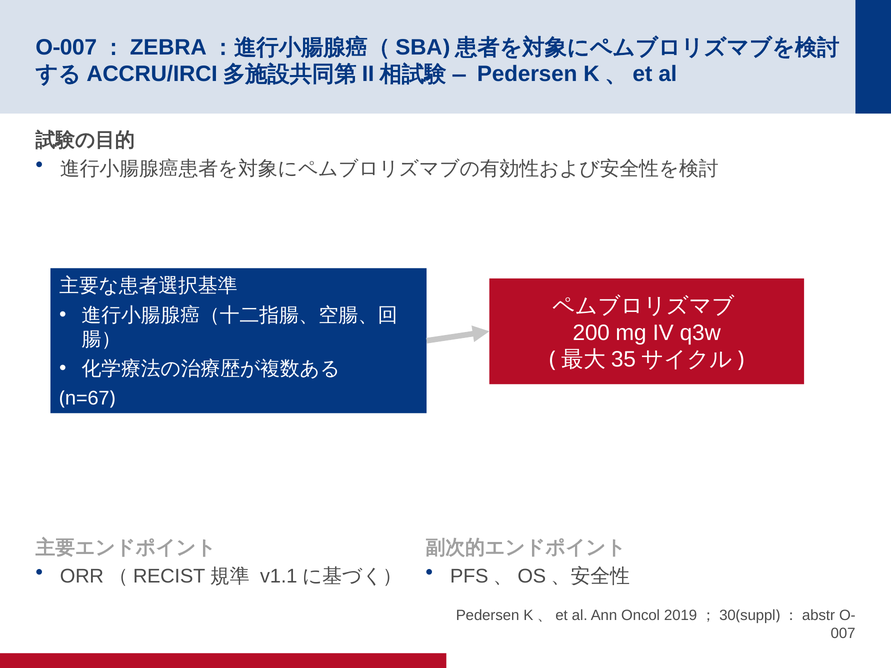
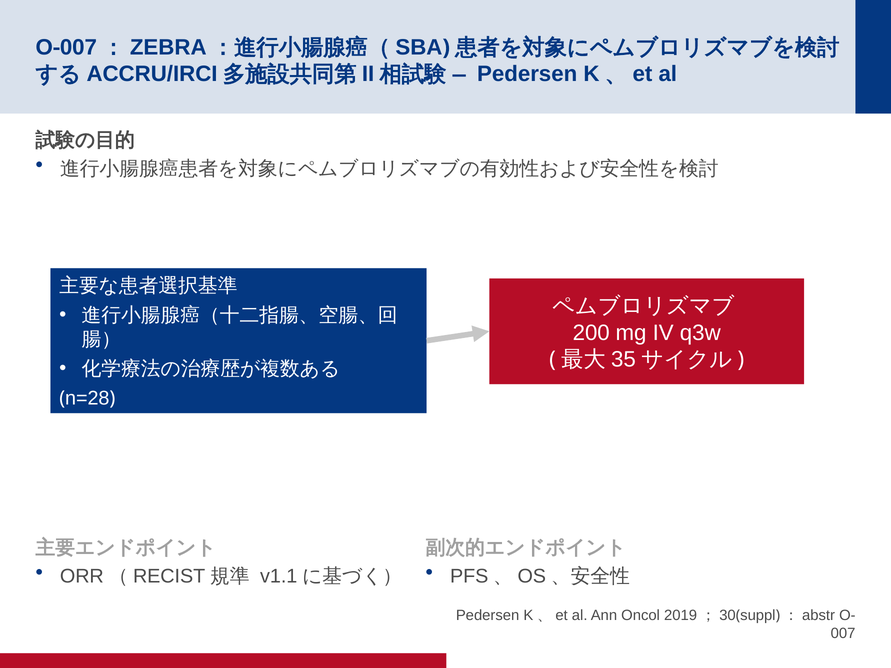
n=67: n=67 -> n=28 (87, 399)
